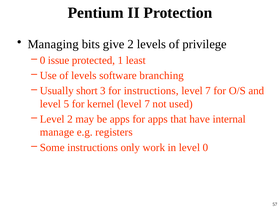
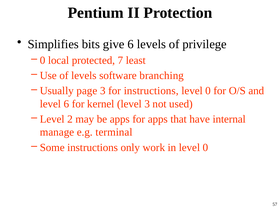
Managing: Managing -> Simplifies (53, 44)
give 2: 2 -> 6 (131, 44)
issue: issue -> local (59, 60)
1: 1 -> 7 (120, 60)
short: short -> page (87, 91)
7: 7 -> 0 (208, 91)
level 5: 5 -> 6 (66, 104)
kernel level 7: 7 -> 3 (147, 104)
registers: registers -> terminal (114, 132)
